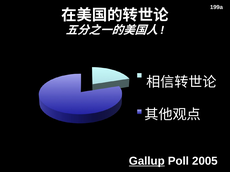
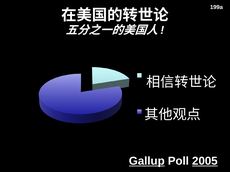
2005 underline: none -> present (205, 161)
